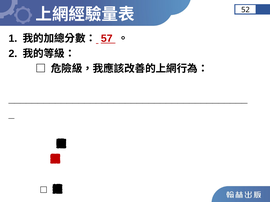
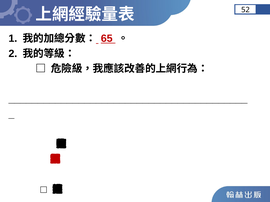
57: 57 -> 65 (107, 39)
